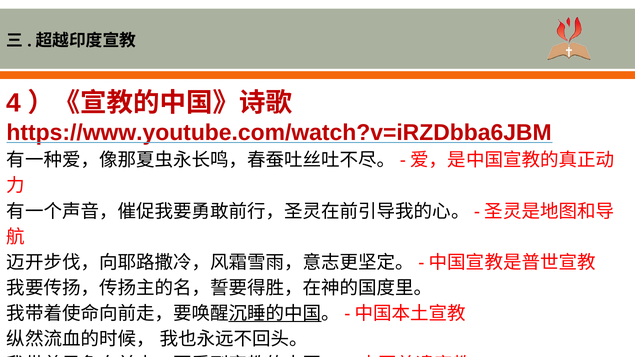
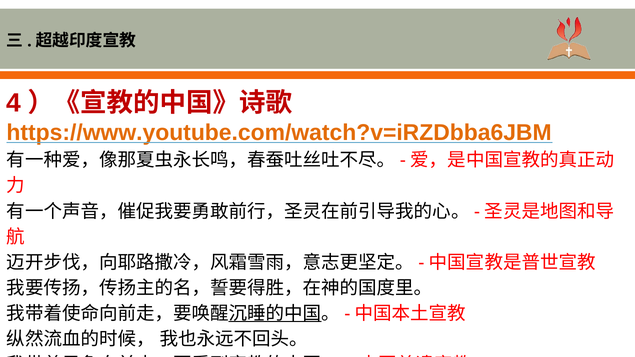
https://www.youtube.com/watch?v=iRZDbba6JBM colour: red -> orange (279, 133)
